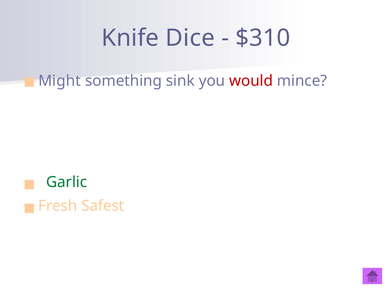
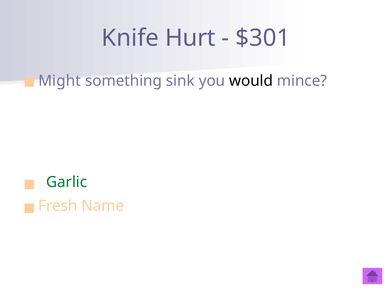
Dice: Dice -> Hurt (190, 38)
$310: $310 -> $301 (263, 38)
would colour: red -> black (251, 81)
Safest: Safest -> Name (103, 206)
